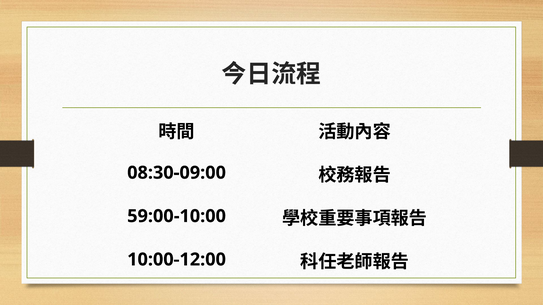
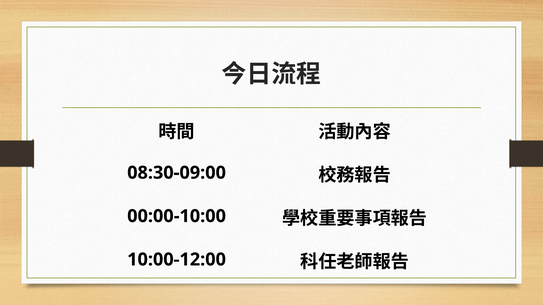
59:00-10:00: 59:00-10:00 -> 00:00-10:00 (177, 216)
